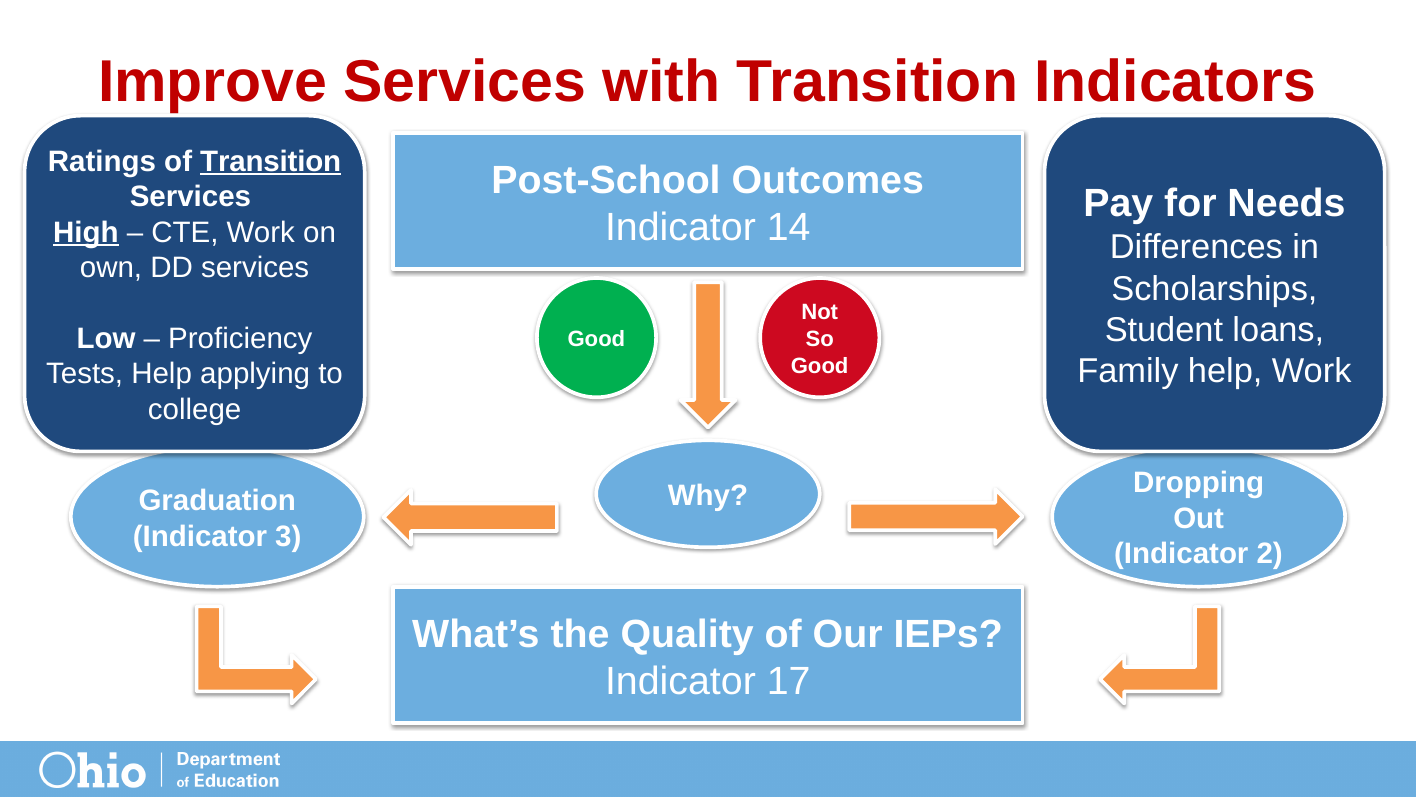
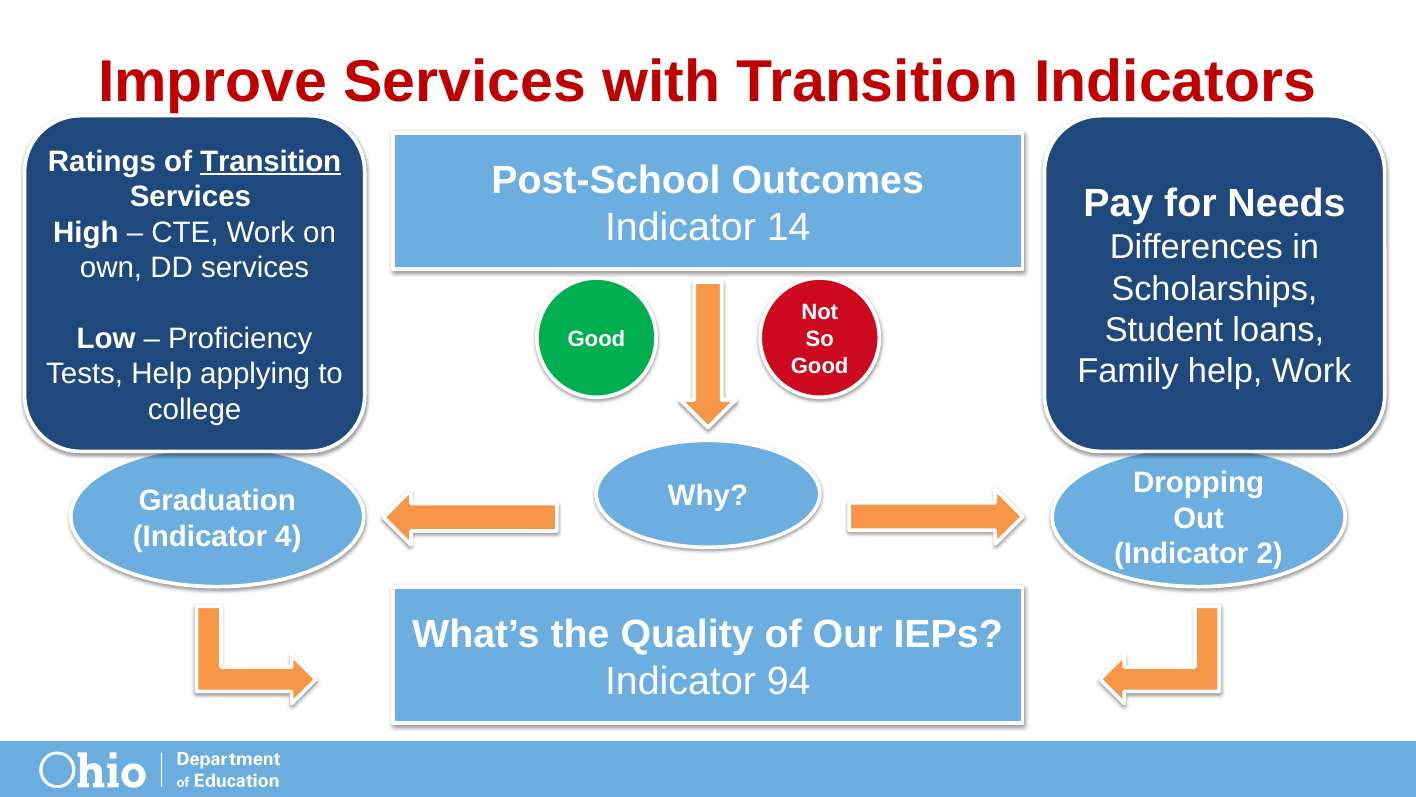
High underline: present -> none (86, 232)
3: 3 -> 4 (288, 536)
17: 17 -> 94 (789, 681)
